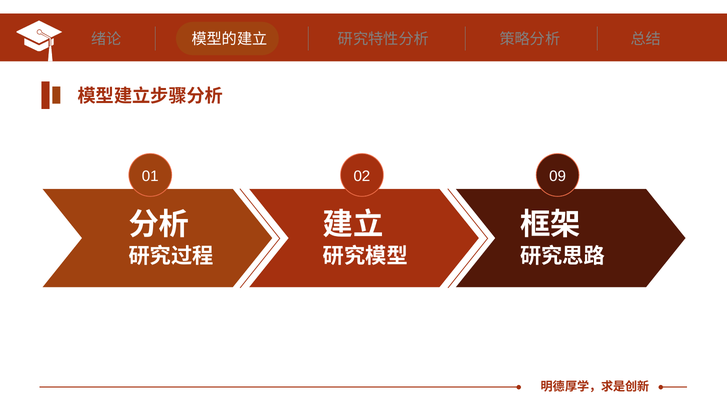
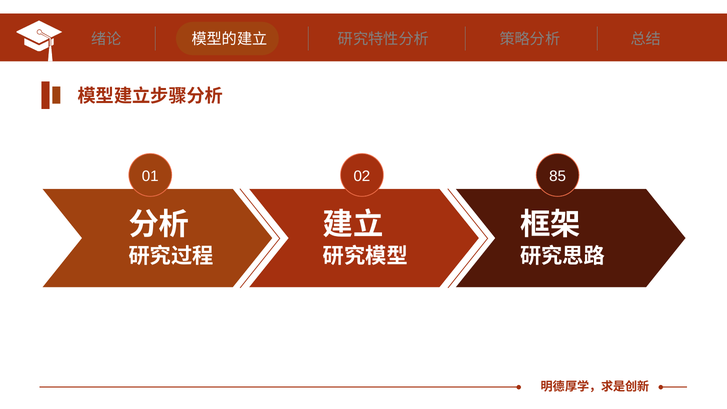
09: 09 -> 85 (558, 176)
